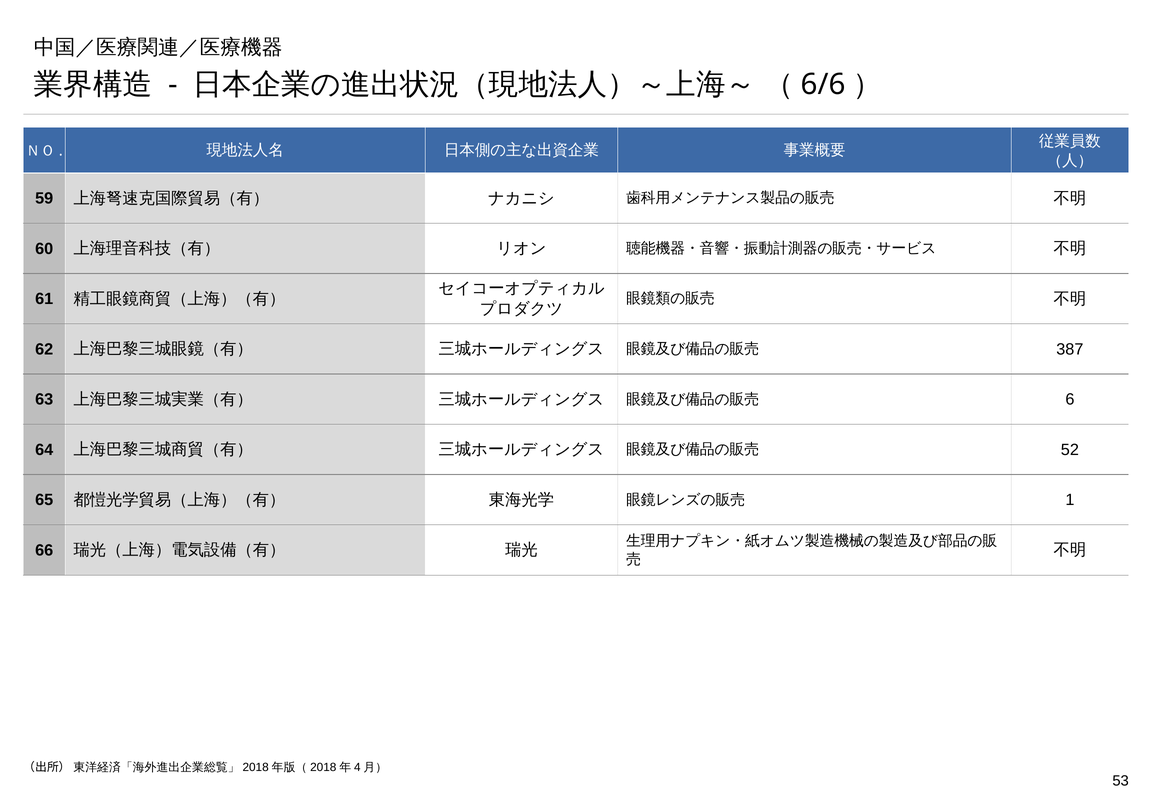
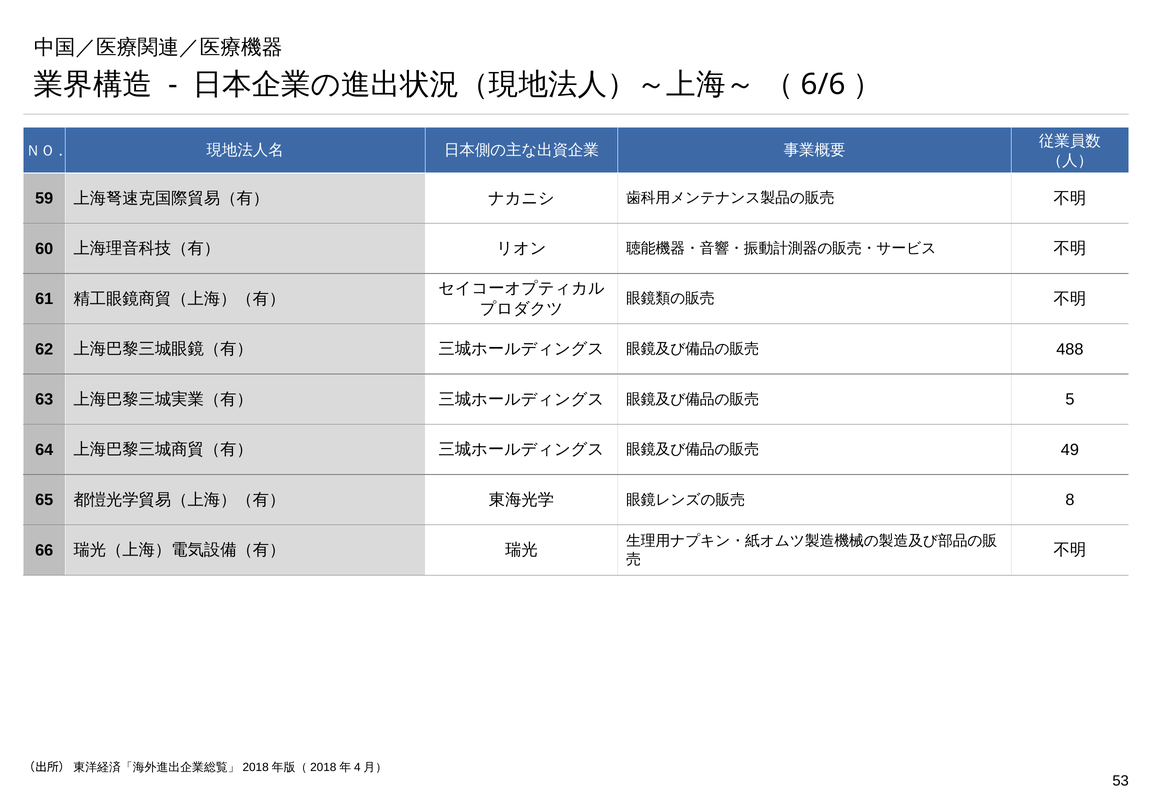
387: 387 -> 488 (1070, 349)
6: 6 -> 5 (1070, 399)
52: 52 -> 49 (1070, 449)
1: 1 -> 8 (1070, 500)
